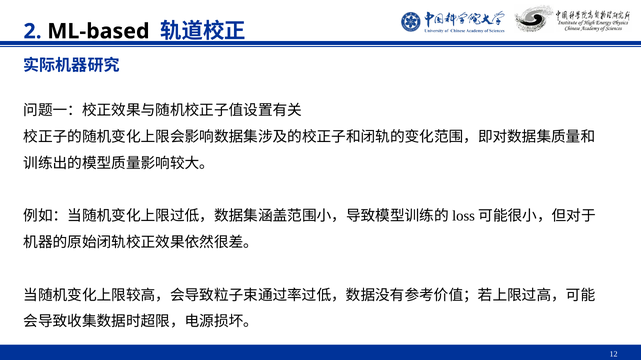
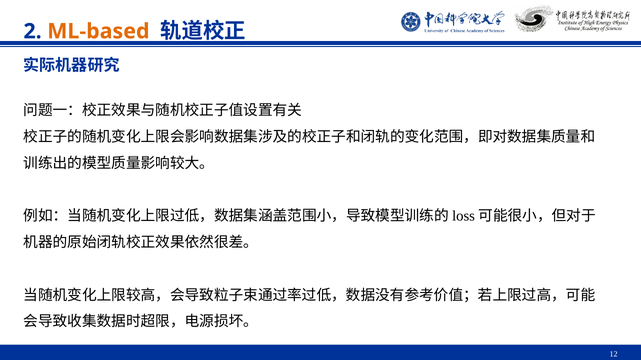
ML-based colour: black -> orange (98, 31)
